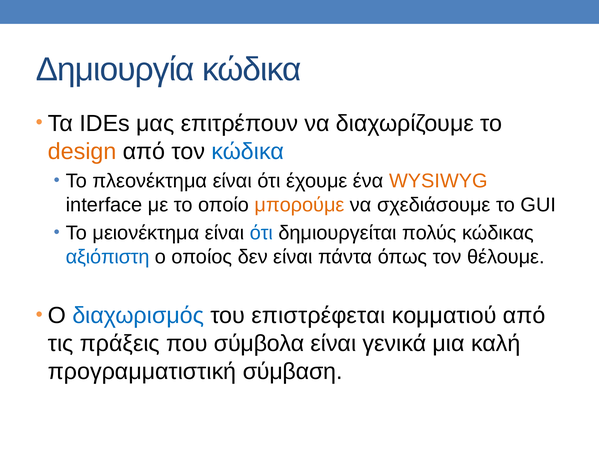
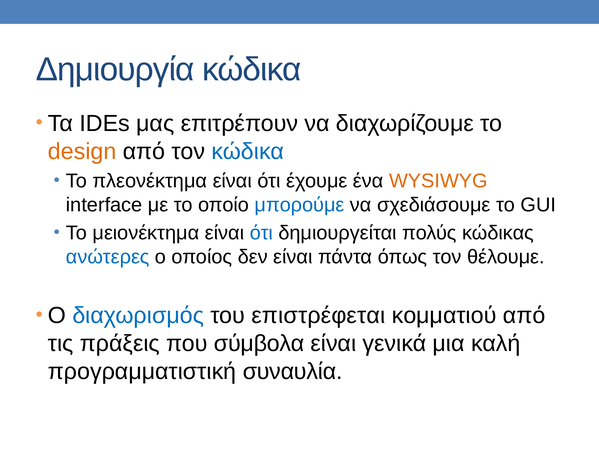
μπορούμε colour: orange -> blue (300, 205)
αξιόπιστη: αξιόπιστη -> ανώτερες (108, 257)
σύμβαση: σύμβαση -> συναυλία (293, 372)
